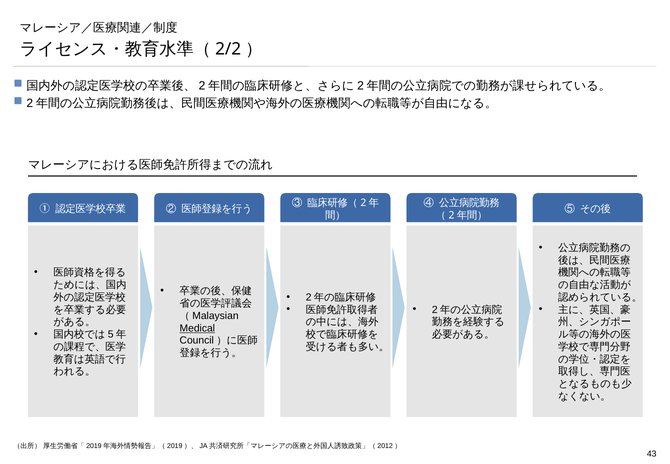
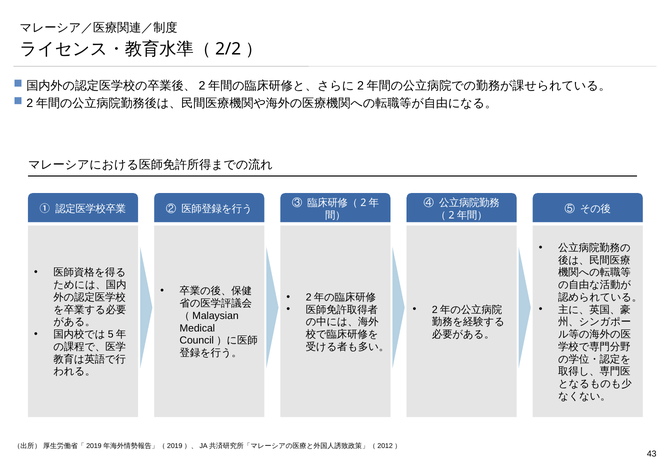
Medical underline: present -> none (197, 328)
